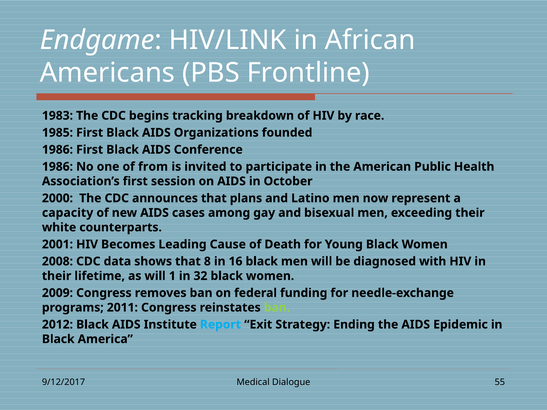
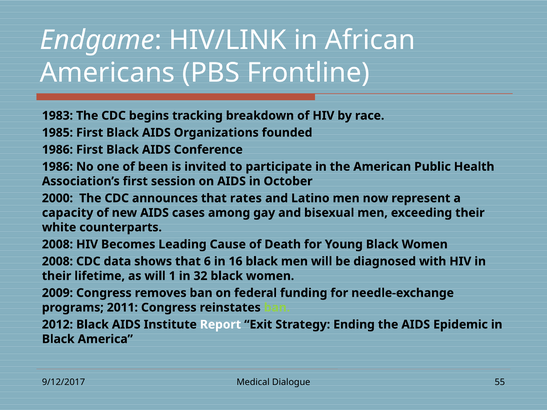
from: from -> been (153, 167)
plans: plans -> rates (246, 198)
2001: 2001 -> 2008 (57, 245)
8: 8 -> 6 (207, 262)
Report colour: light blue -> white (221, 325)
